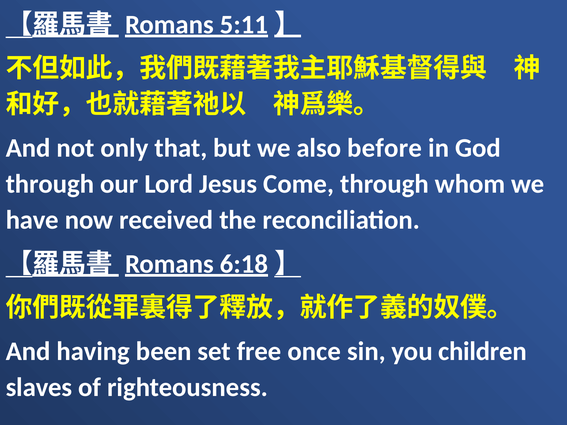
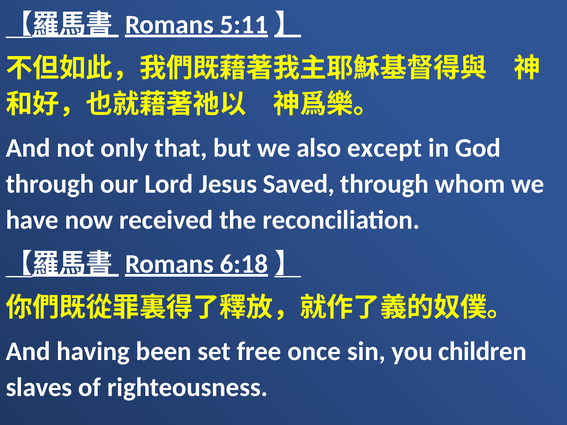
before: before -> except (385, 148)
Come: Come -> Saved (299, 184)
